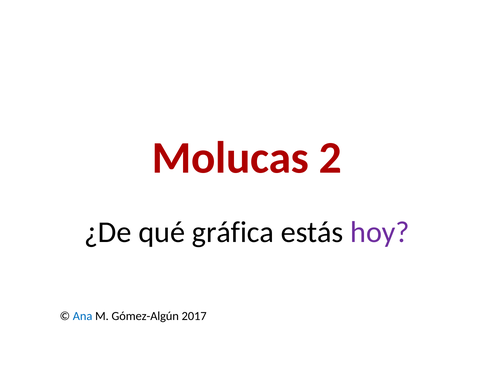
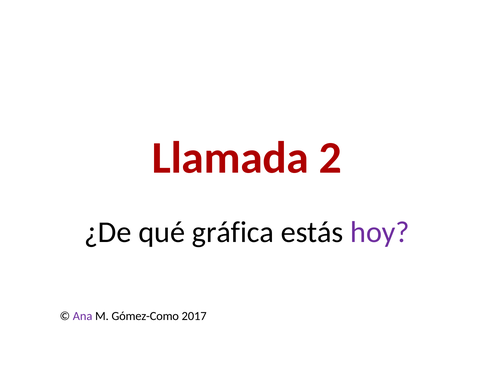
Molucas: Molucas -> Llamada (230, 158)
Ana colour: blue -> purple (83, 316)
Gómez-Algún: Gómez-Algún -> Gómez-Como (145, 316)
